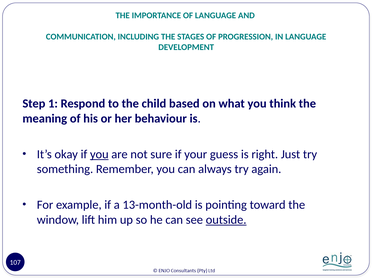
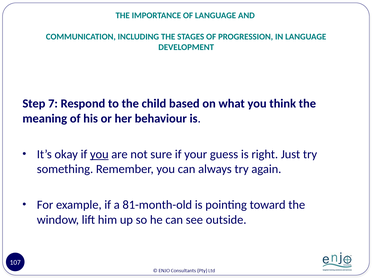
1: 1 -> 7 (53, 104)
13-month-old: 13-month-old -> 81-month-old (157, 205)
outside underline: present -> none (226, 220)
